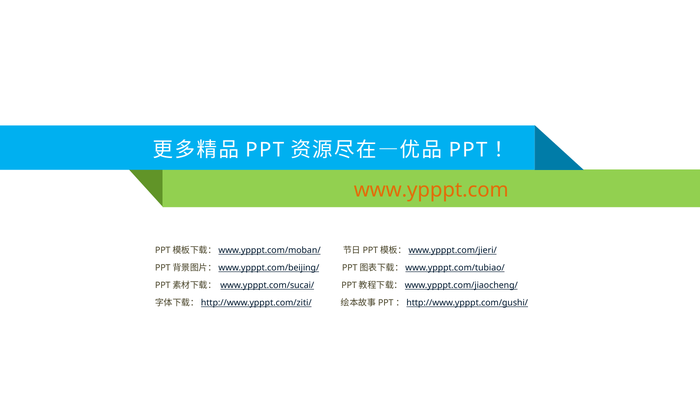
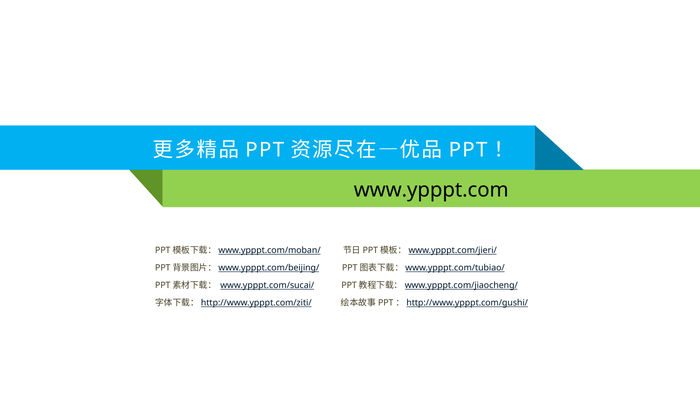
www.ypppt.com colour: orange -> black (431, 190)
